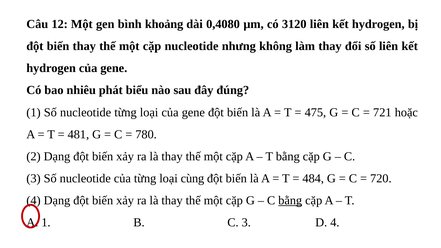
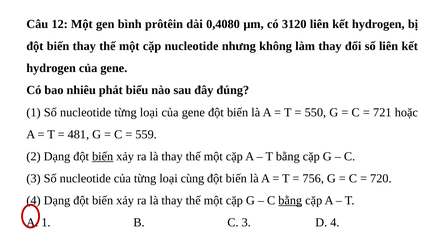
khoảng: khoảng -> prôtêin (164, 24)
475: 475 -> 550 (315, 112)
780: 780 -> 559 (146, 134)
biến underline: none -> present (103, 156)
484: 484 -> 756 (313, 178)
